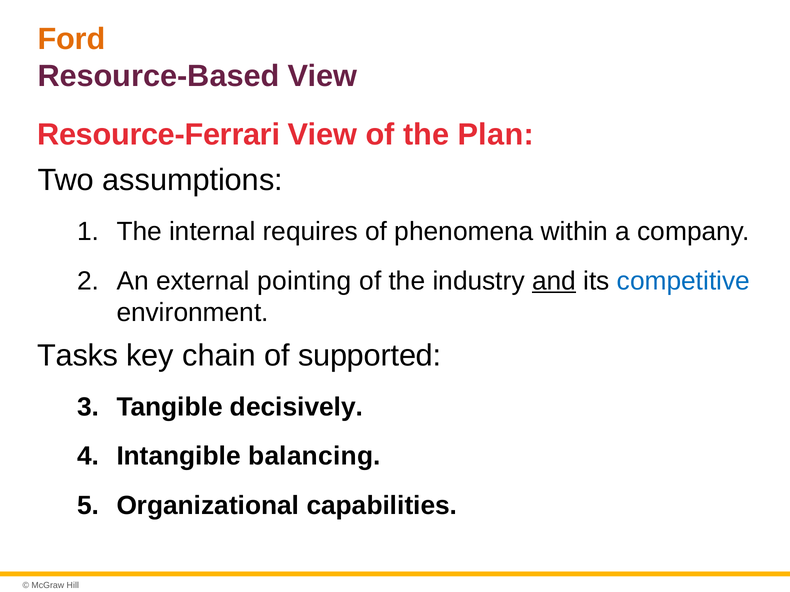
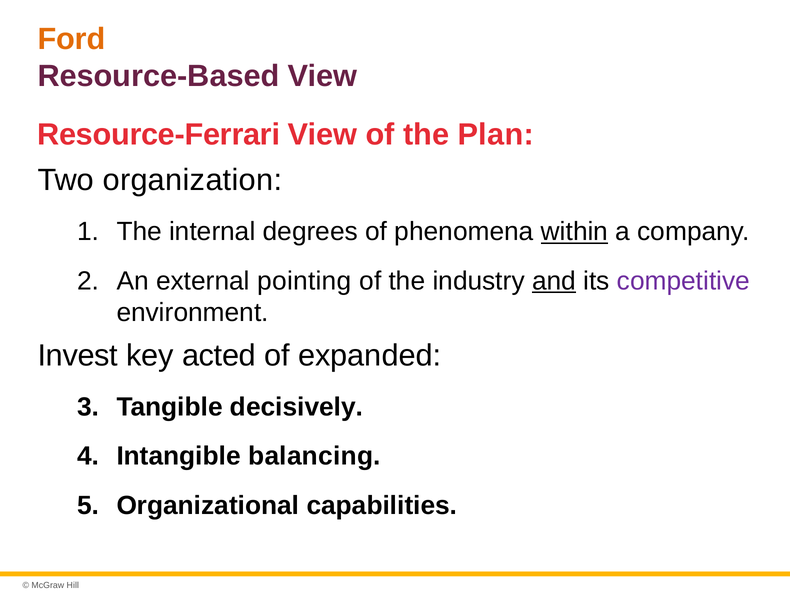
assumptions: assumptions -> organization (192, 180)
requires: requires -> degrees (310, 232)
within underline: none -> present (574, 232)
competitive colour: blue -> purple (683, 281)
Tasks: Tasks -> Invest (78, 356)
chain: chain -> acted (219, 356)
supported: supported -> expanded (370, 356)
